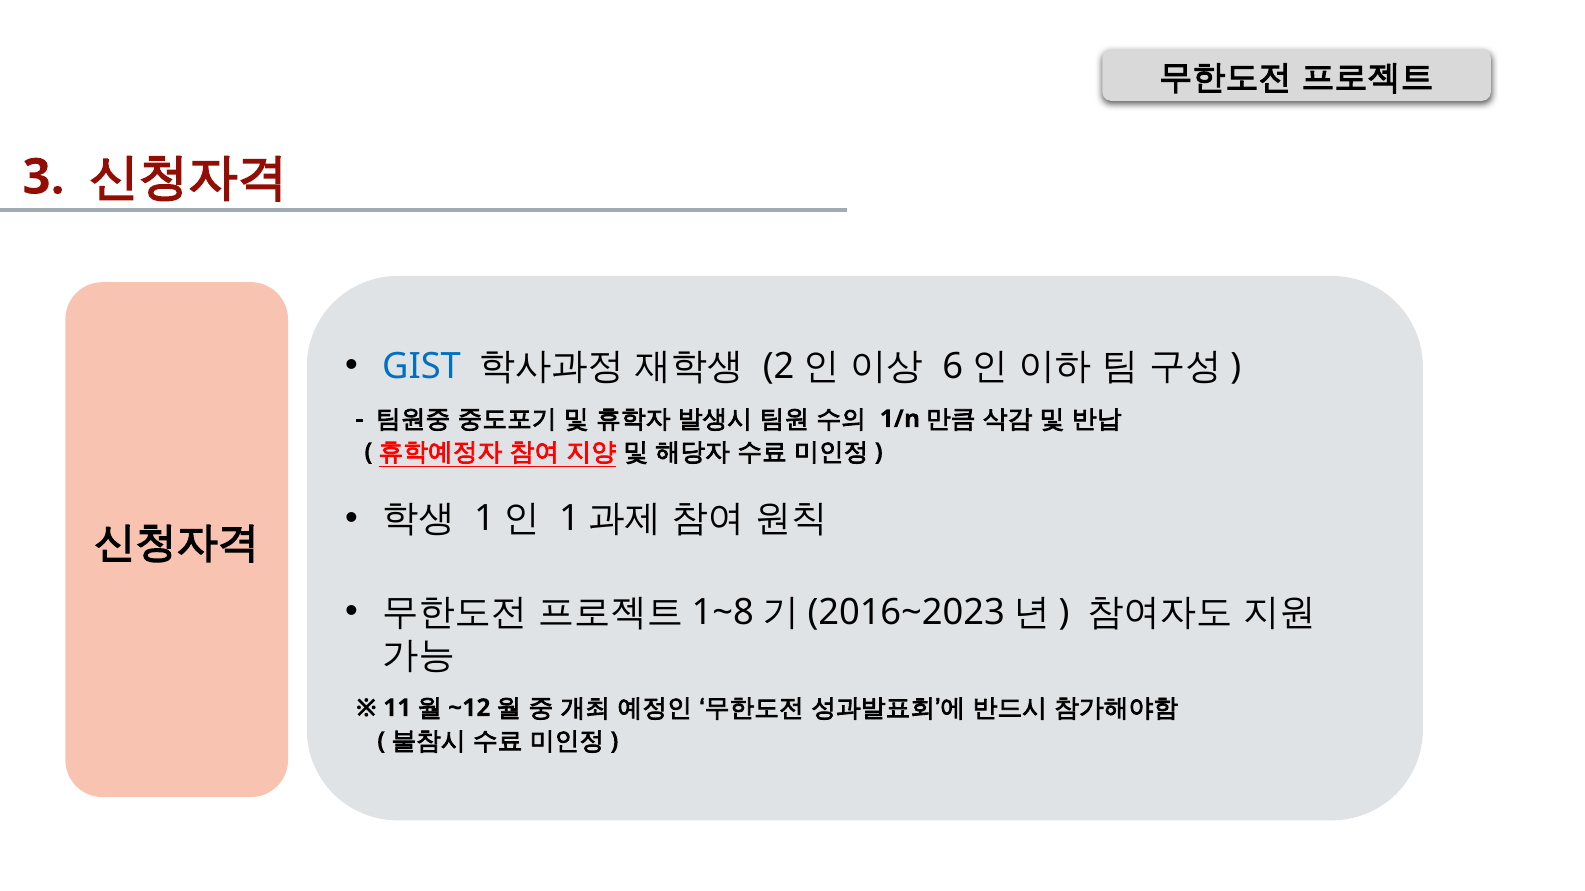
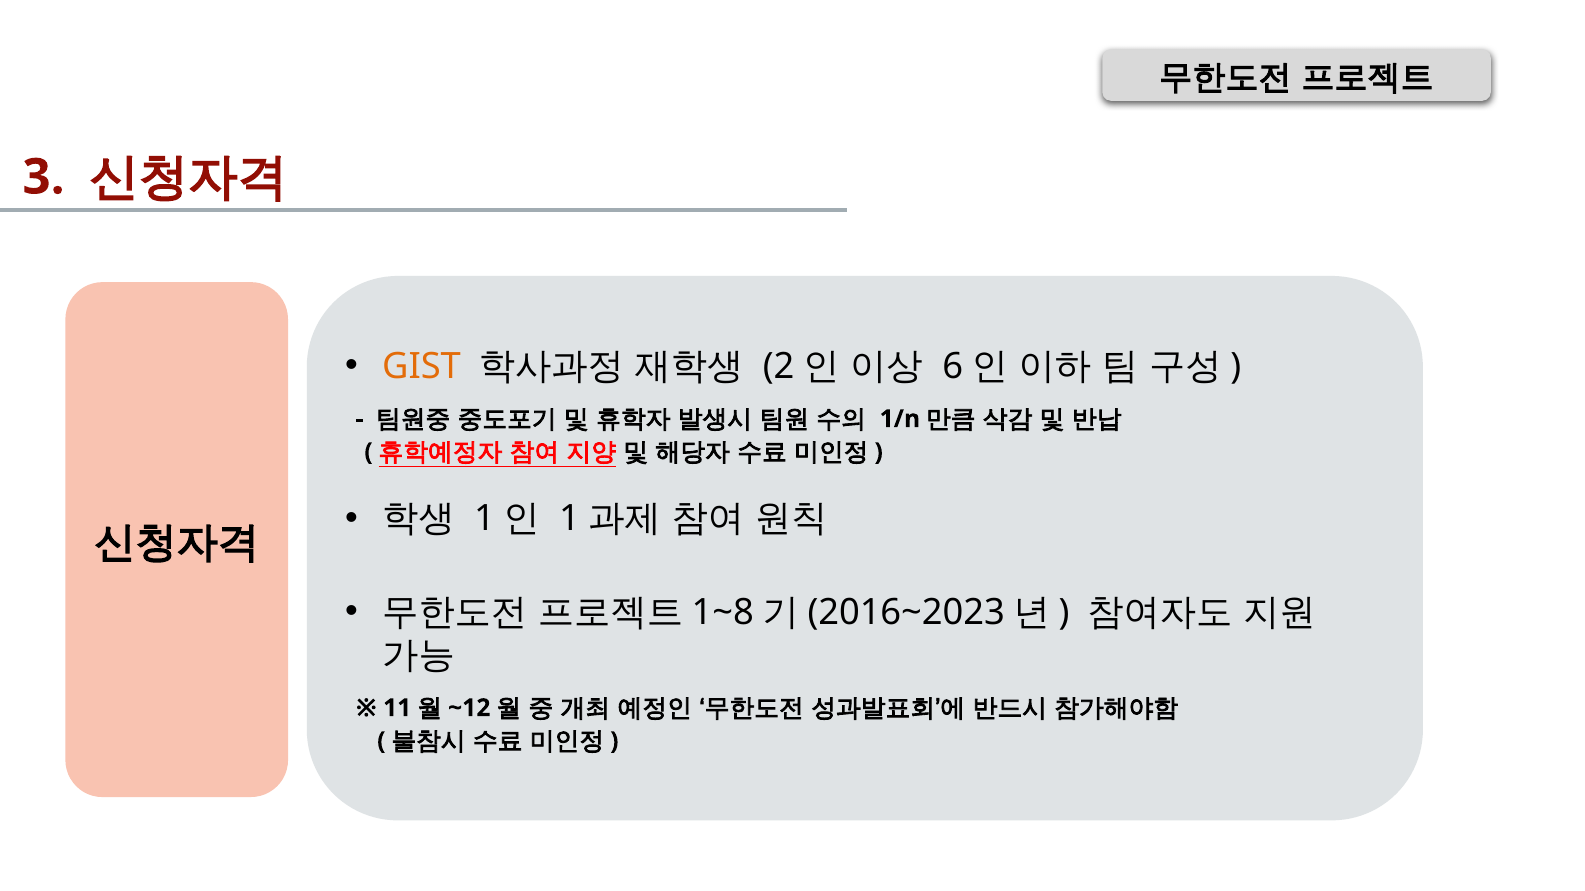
GIST colour: blue -> orange (422, 367)
